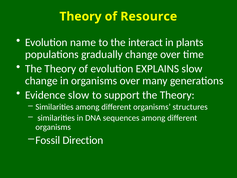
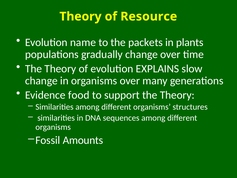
interact: interact -> packets (146, 42)
Evidence slow: slow -> food (79, 95)
Direction: Direction -> Amounts (83, 140)
